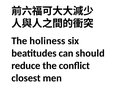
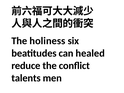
should: should -> healed (90, 53)
closest: closest -> talents (26, 78)
